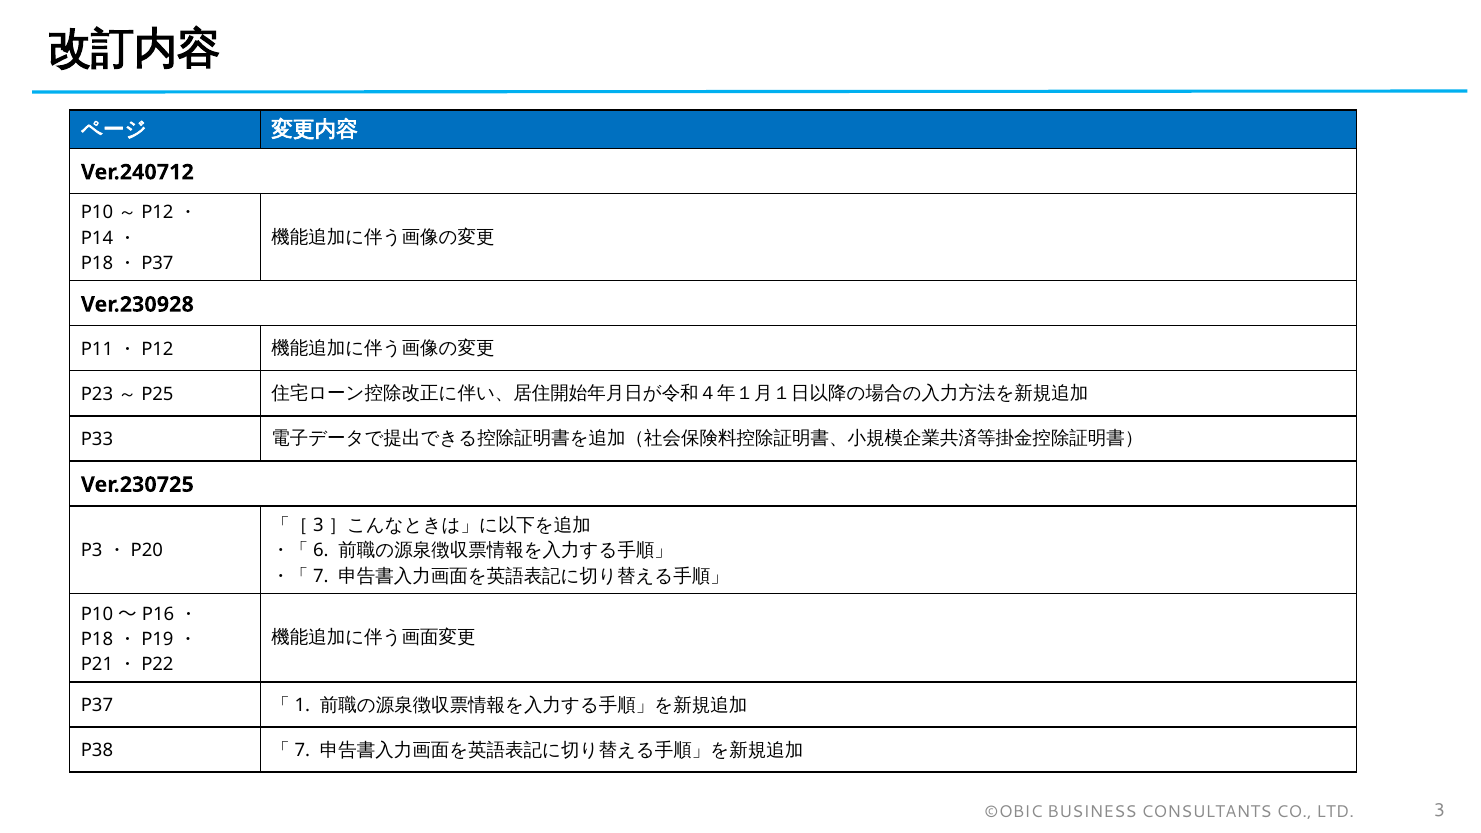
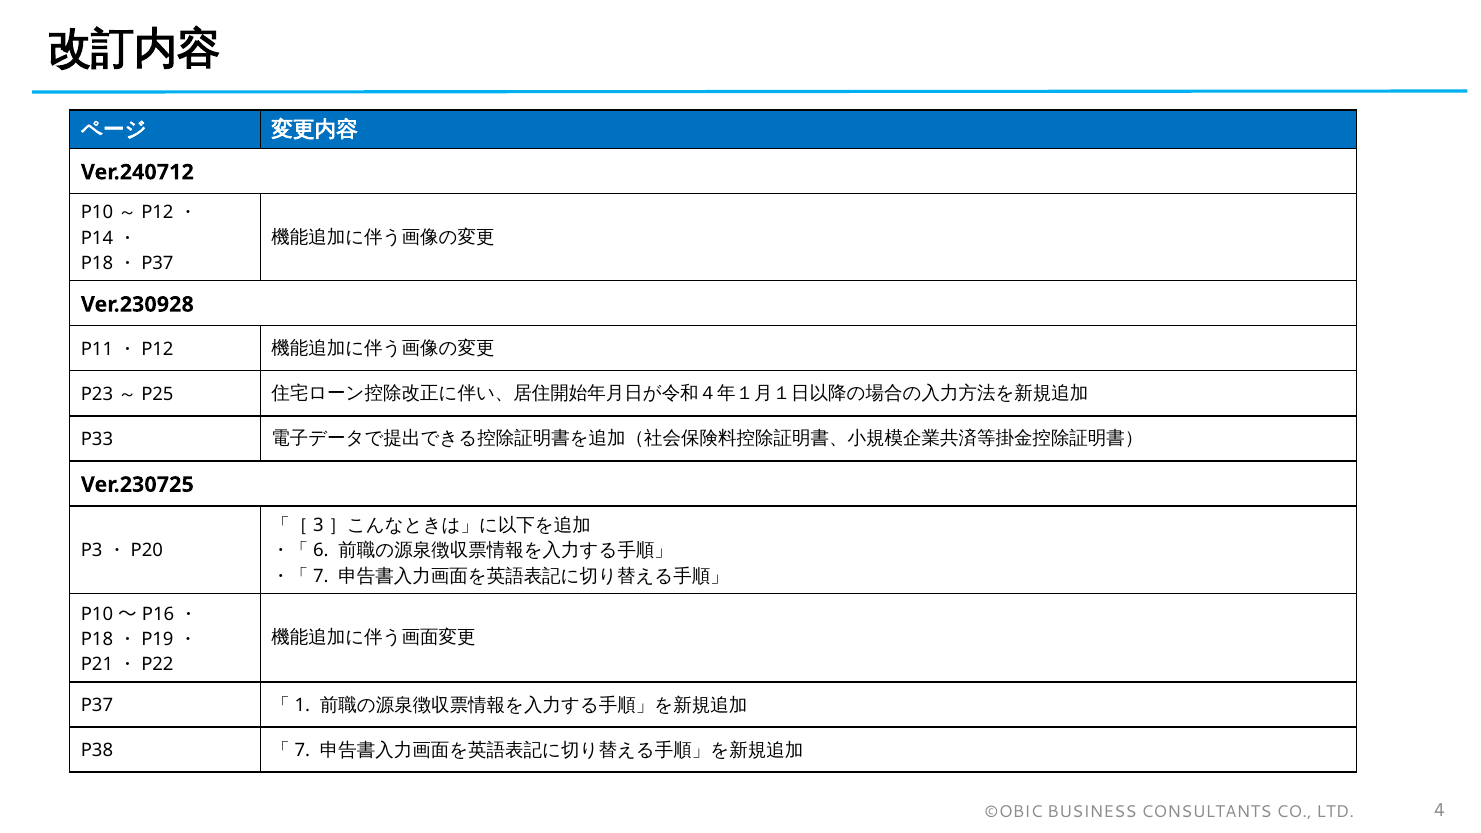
LTD 3: 3 -> 4 (1440, 810)
